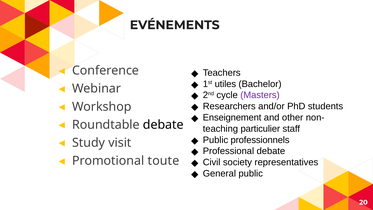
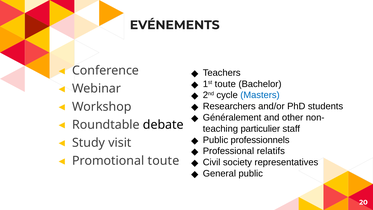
1st utiles: utiles -> toute (225, 84)
Masters colour: purple -> blue (260, 95)
Enseignement: Enseignement -> Généralement (232, 117)
Professional debate: debate -> relatifs (271, 151)
